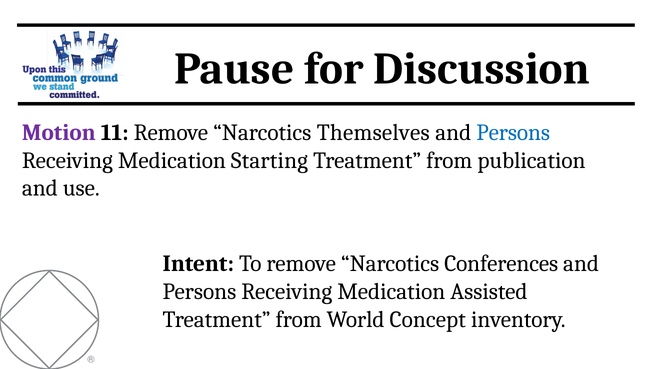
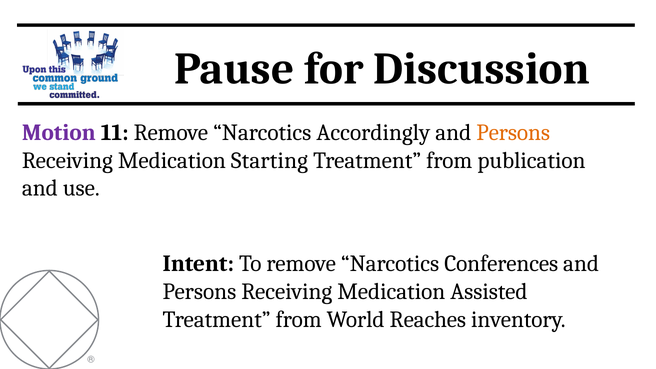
Themselves: Themselves -> Accordingly (373, 133)
Persons colour: blue -> orange (513, 133)
Concept: Concept -> Reaches (428, 319)
